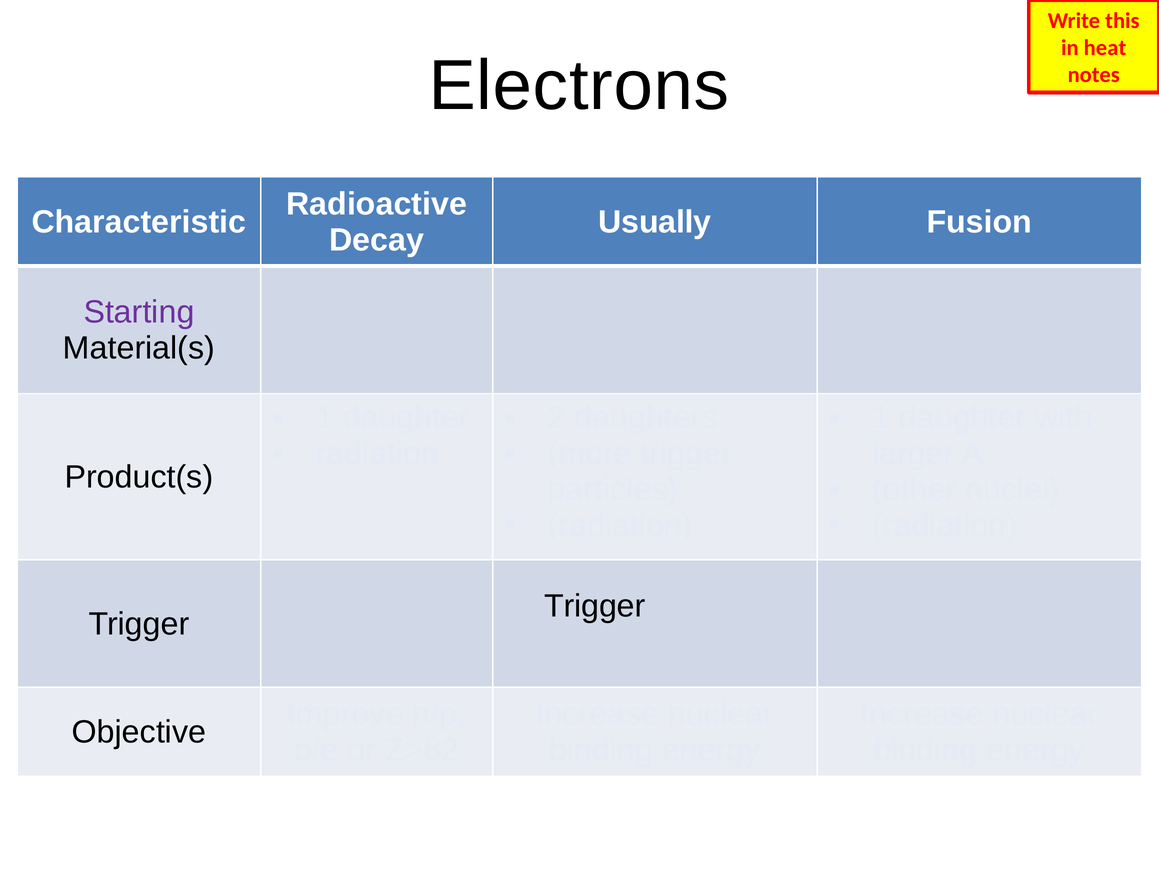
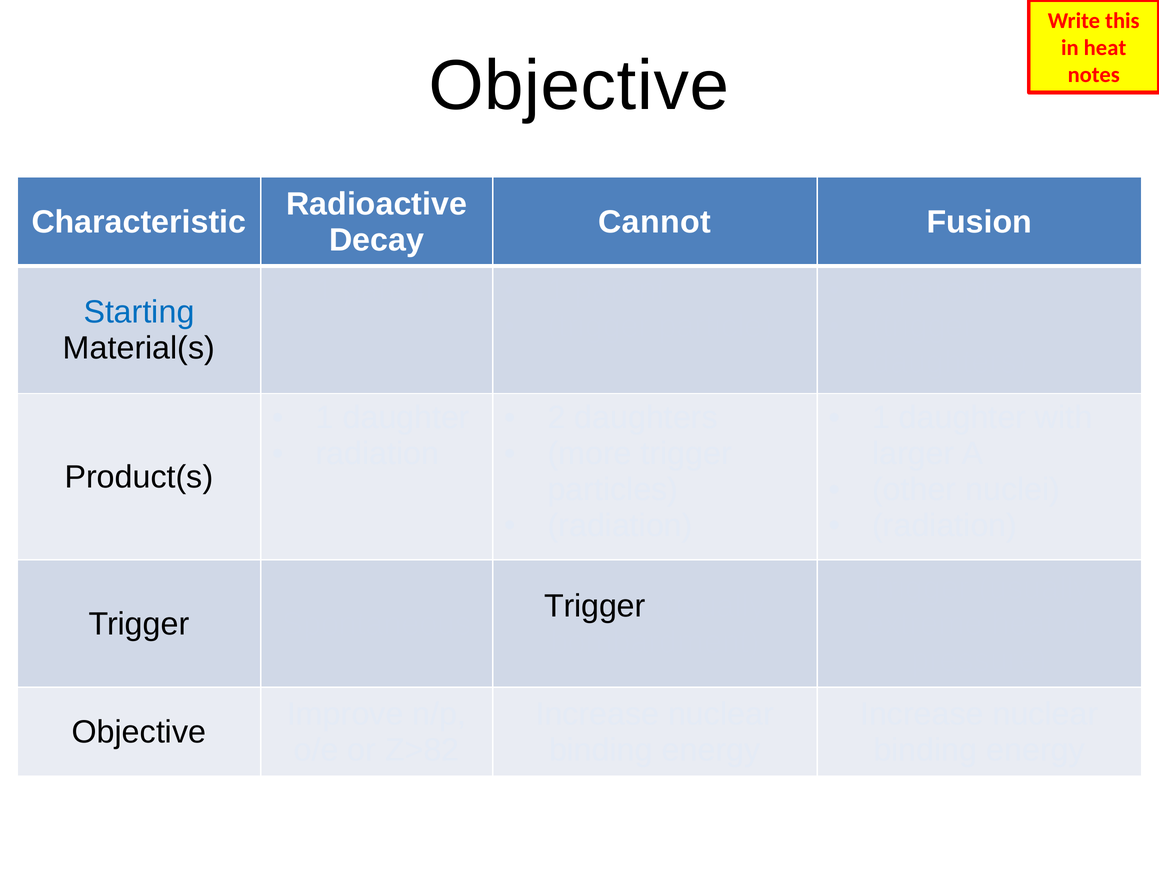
Electrons: Electrons -> Objective (579, 86)
Usually: Usually -> Cannot (655, 222)
Starting colour: purple -> blue (139, 312)
